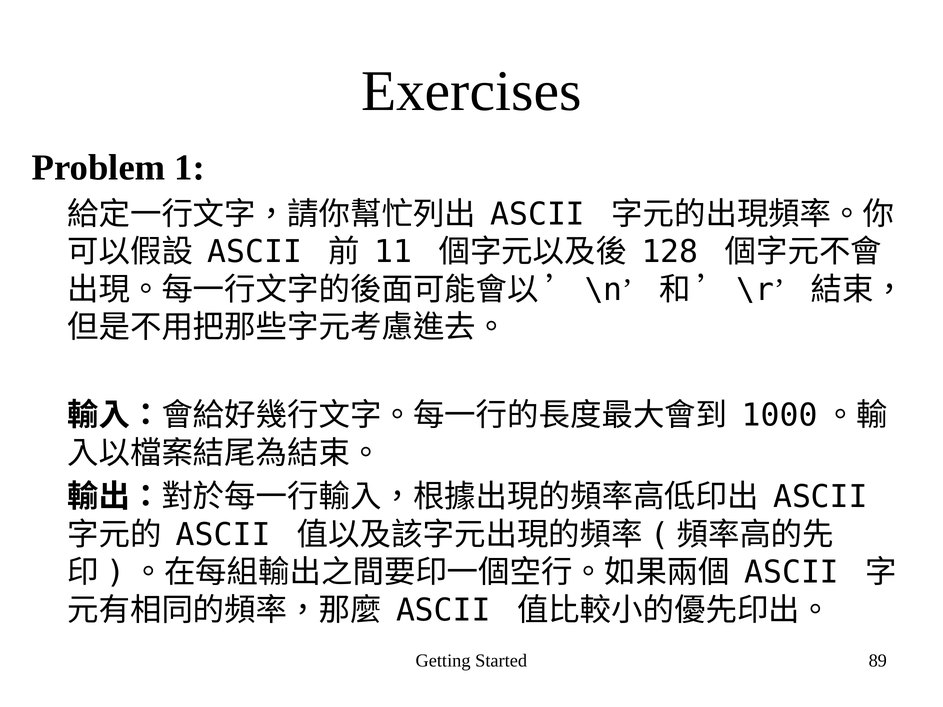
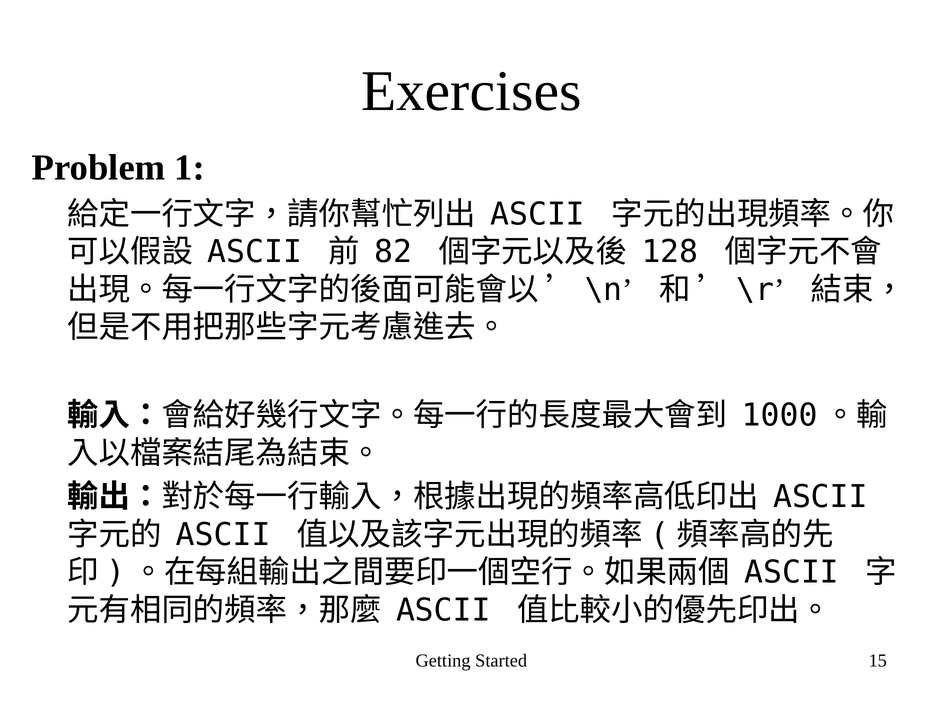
11: 11 -> 82 (393, 252)
89: 89 -> 15 (878, 661)
